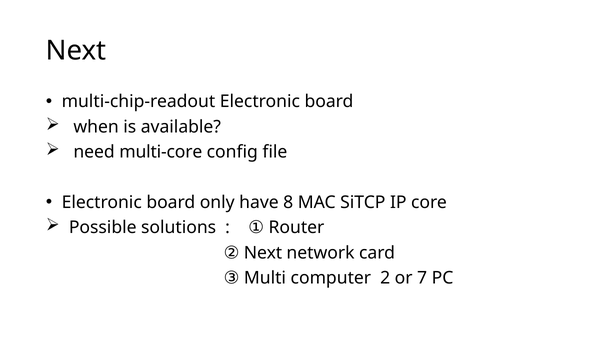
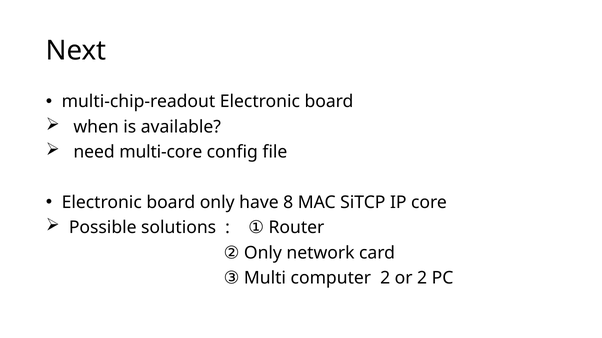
② Next: Next -> Only (263, 253)
or 7: 7 -> 2 (422, 278)
